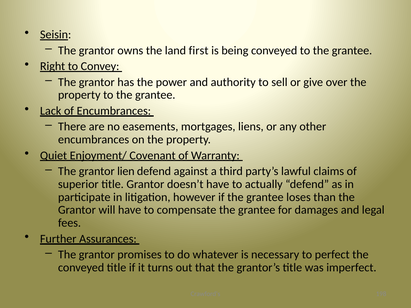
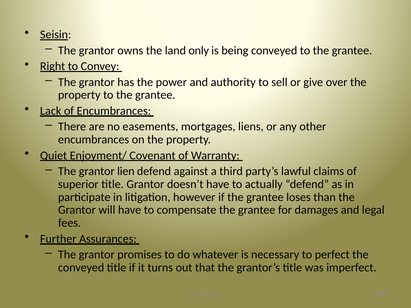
first: first -> only (199, 51)
